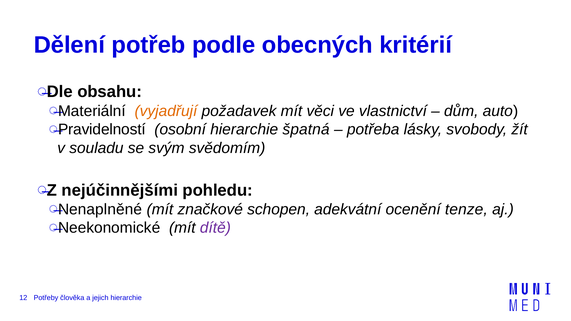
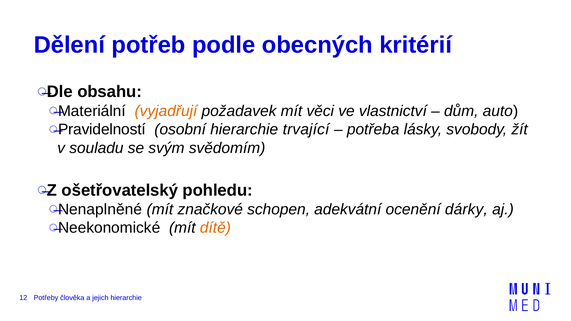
špatná: špatná -> trvající (306, 130)
nejúčinnějšími: nejúčinnějšími -> ošetřovatelský (120, 190)
tenze: tenze -> dárky (466, 209)
dítě colour: purple -> orange (215, 228)
